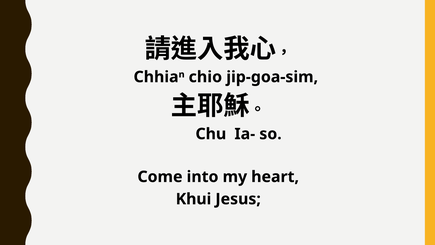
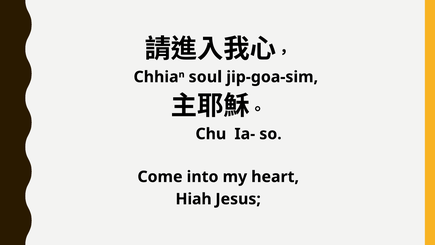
chio: chio -> soul (205, 77)
Khui: Khui -> Hiah (194, 199)
